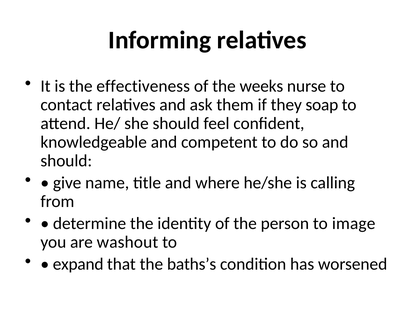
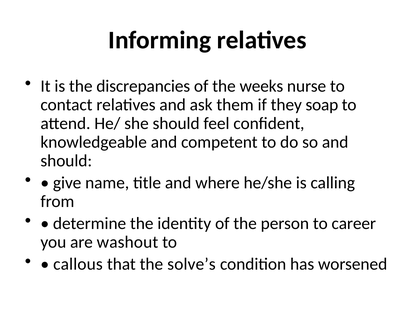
effectiveness: effectiveness -> discrepancies (143, 86)
image: image -> career (354, 224)
expand: expand -> callous (78, 264)
baths’s: baths’s -> solve’s (191, 264)
